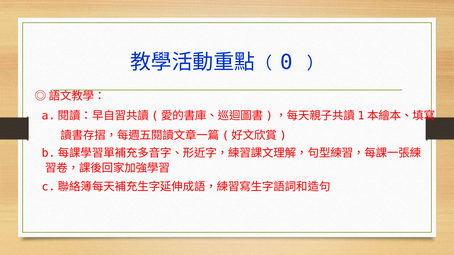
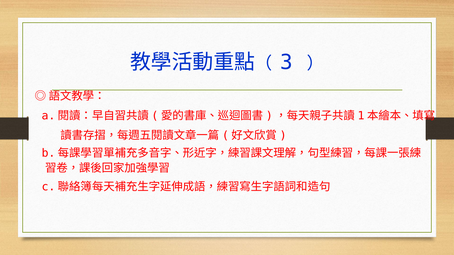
0: 0 -> 3 (286, 62)
